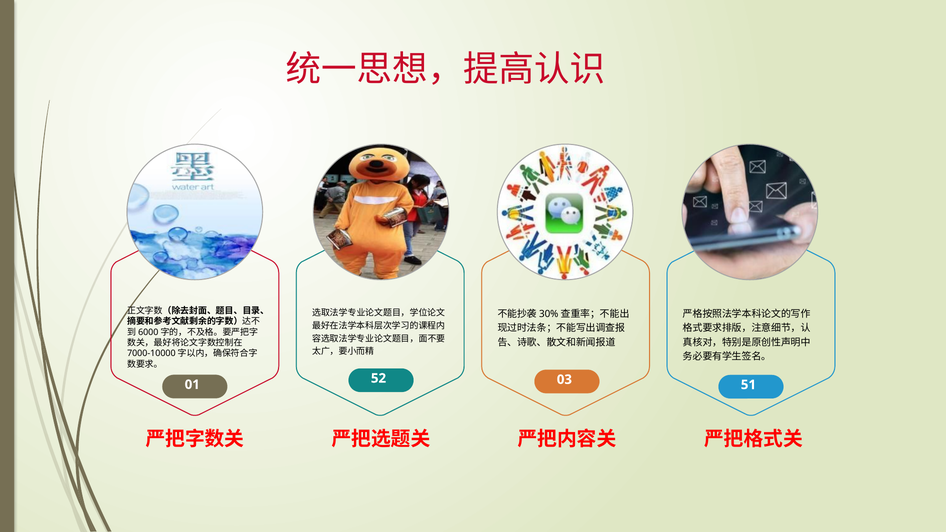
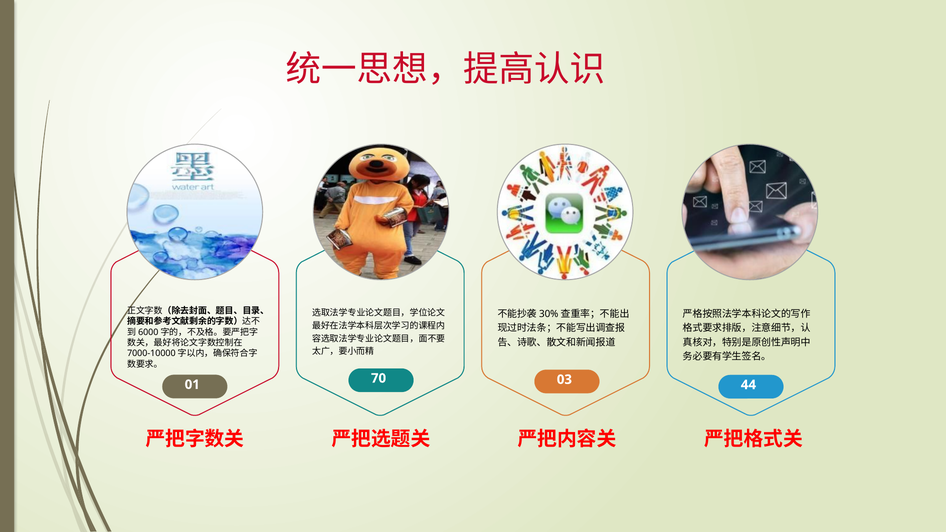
52: 52 -> 70 (379, 378)
51: 51 -> 44 (748, 385)
